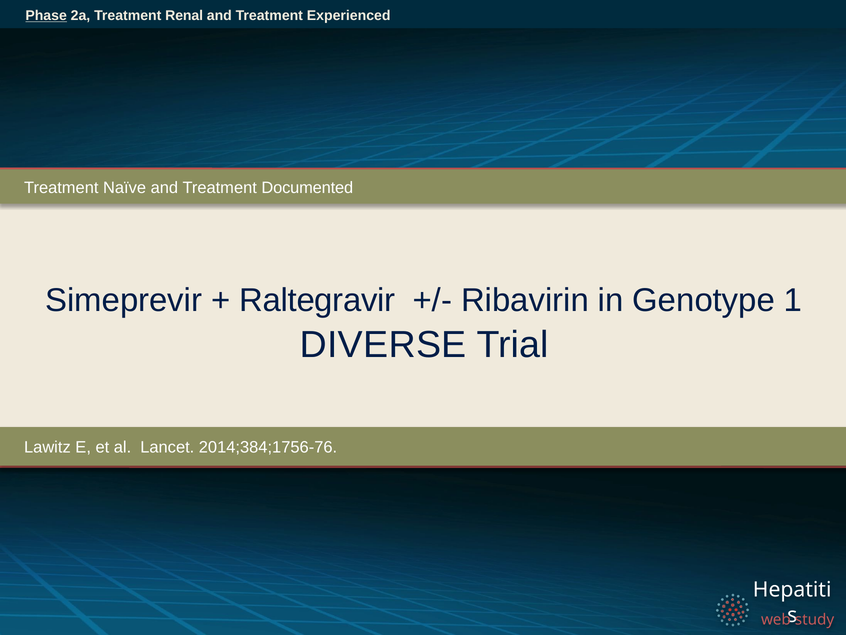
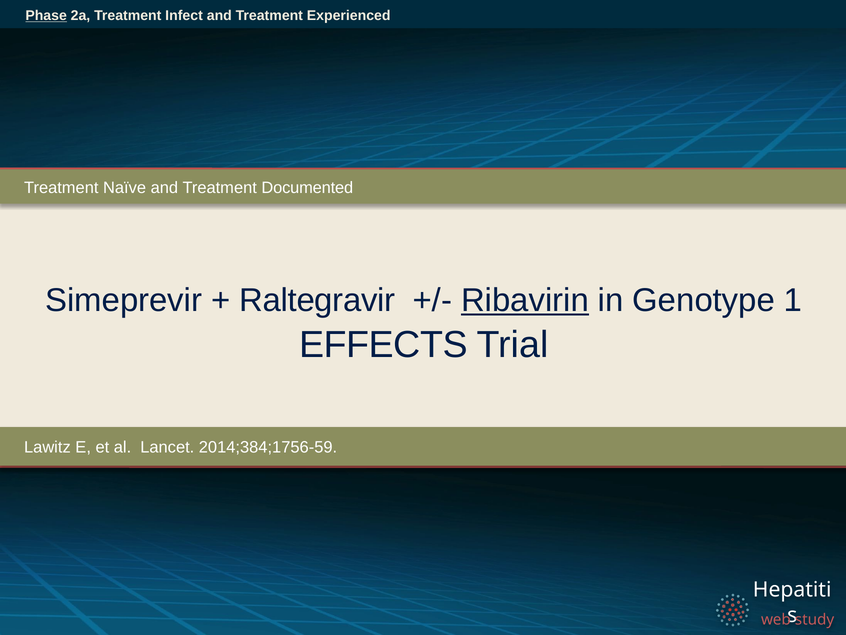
Renal: Renal -> Infect (184, 16)
Ribavirin underline: none -> present (525, 300)
DIVERSE: DIVERSE -> EFFECTS (383, 345)
2014;384;1756-76: 2014;384;1756-76 -> 2014;384;1756-59 (268, 447)
